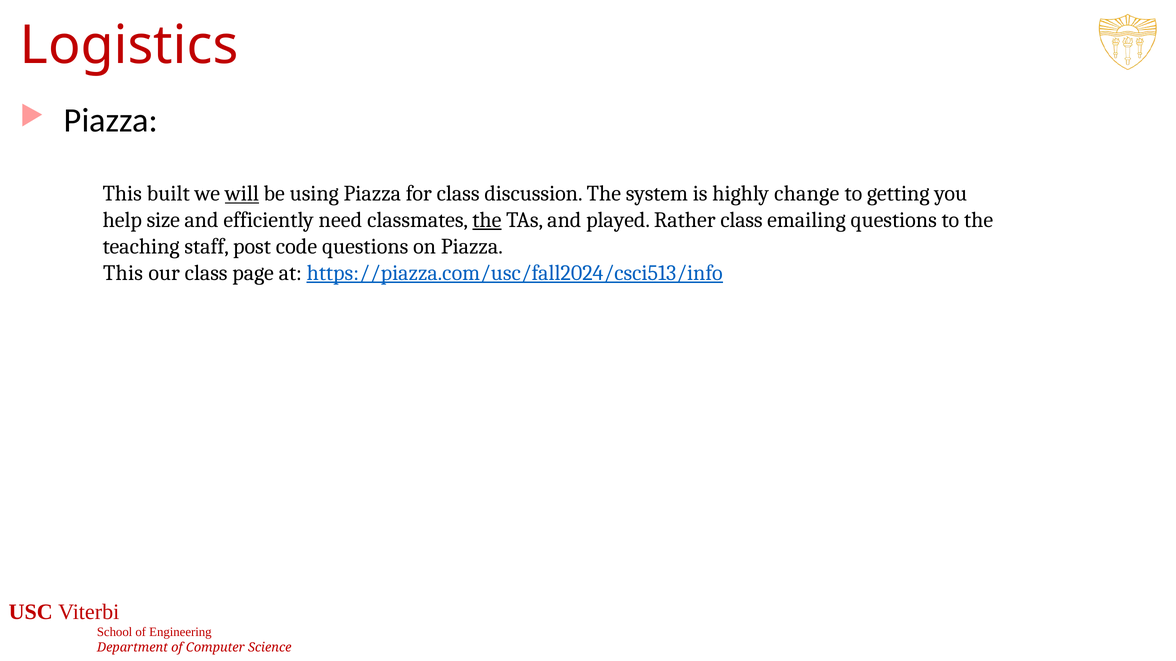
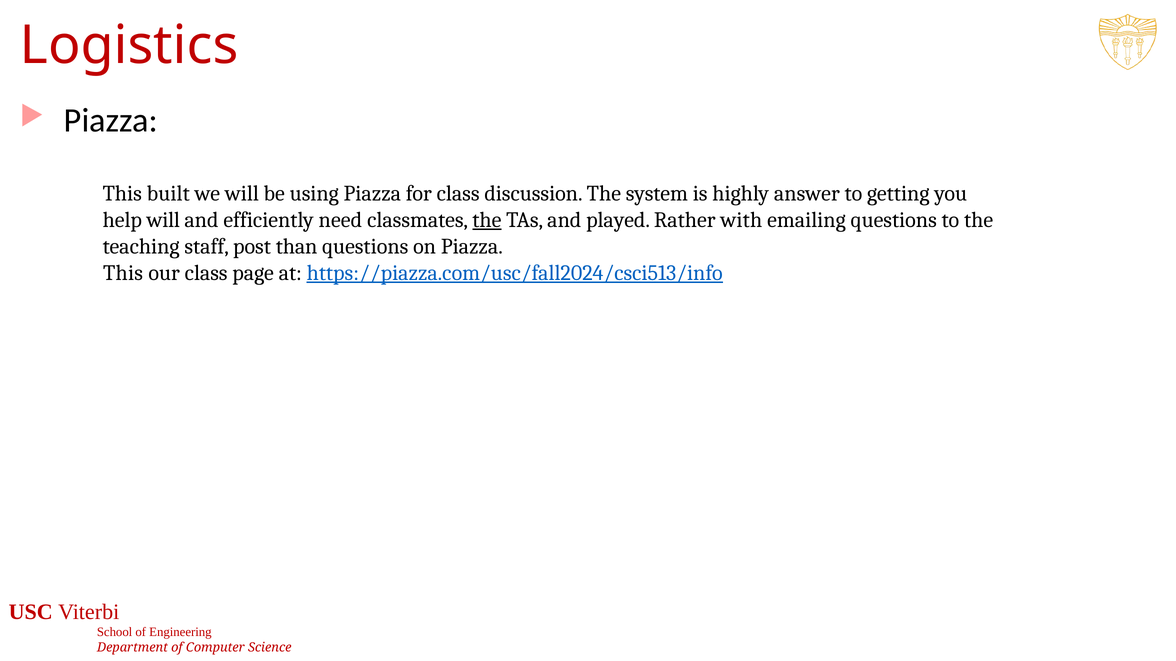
will underline: present -> none (242, 194)
change: change -> answer (807, 194)
help size: size -> will (163, 220)
Rather class: class -> with (741, 220)
code: code -> than (297, 247)
